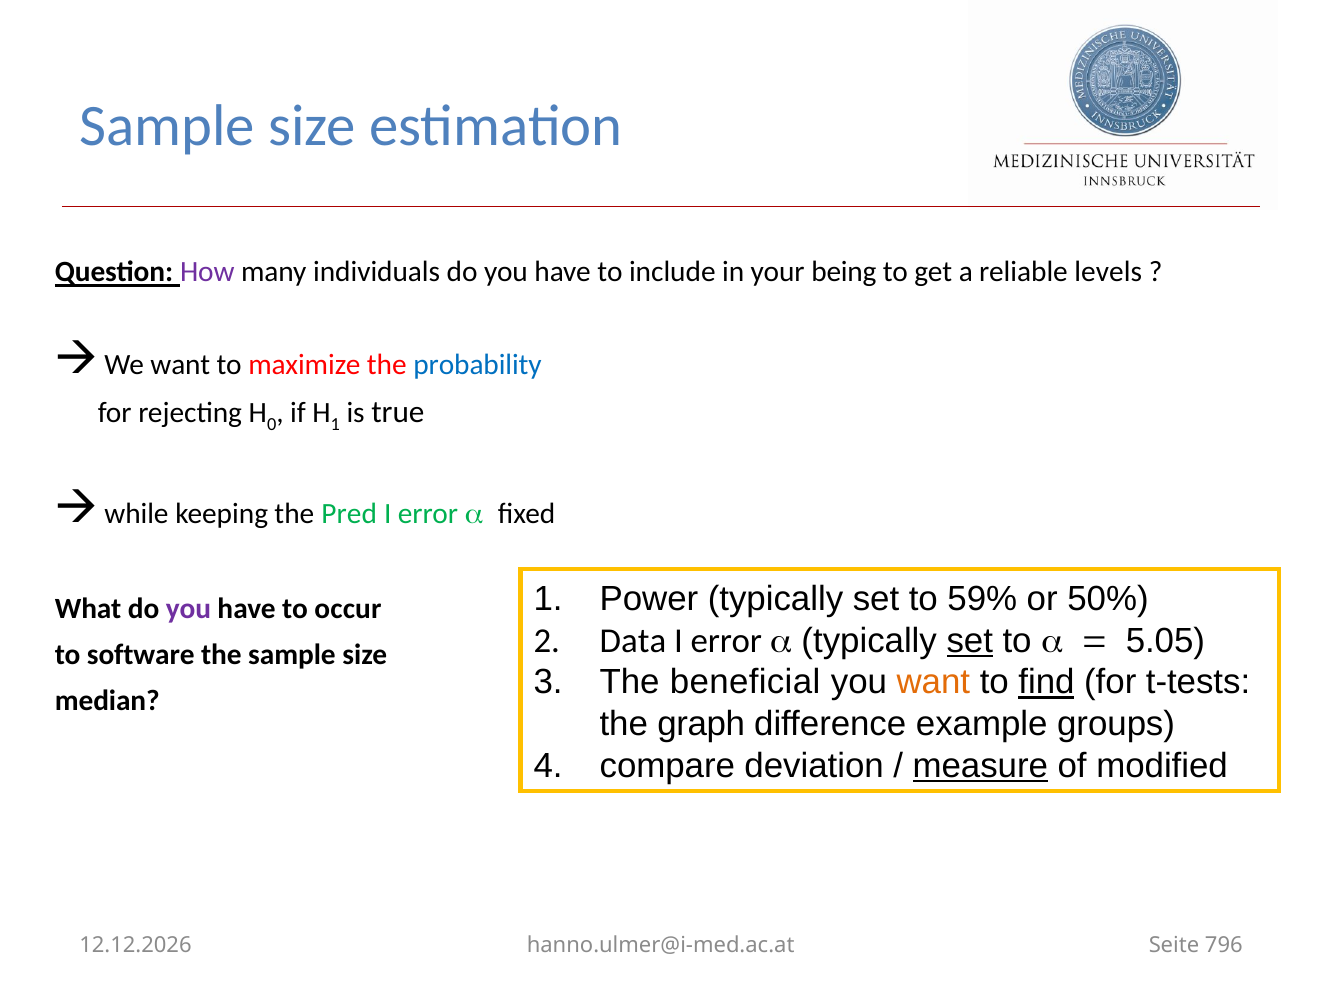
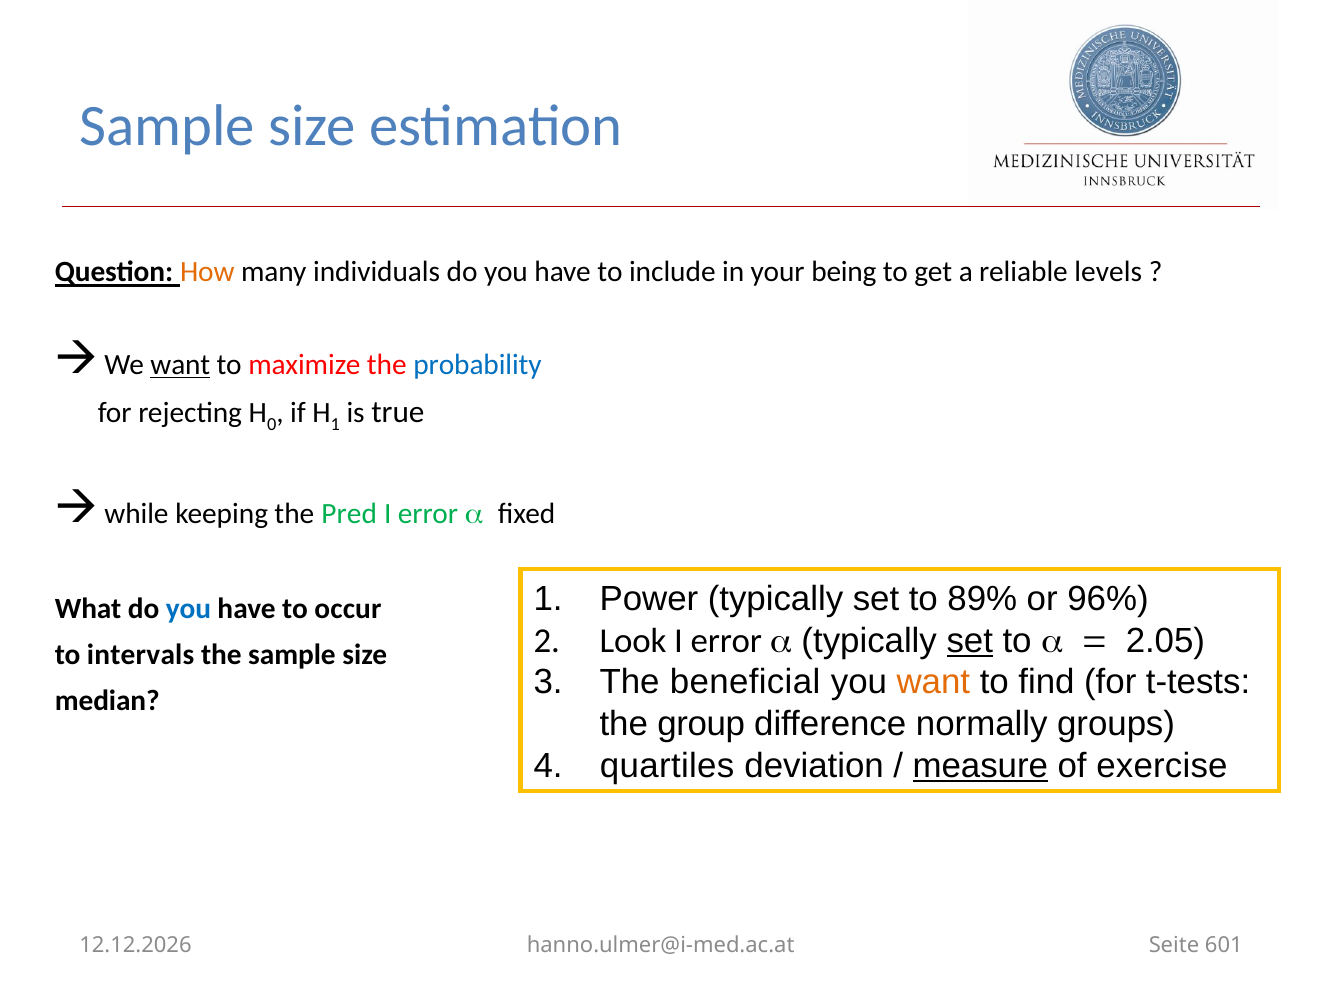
How colour: purple -> orange (207, 272)
want underline: none -> present (180, 365)
59%: 59% -> 89% (982, 598)
50%: 50% -> 96% (1108, 598)
you colour: purple -> blue (189, 608)
Data: Data -> Look (633, 640)
5.05: 5.05 -> 2.05 (1165, 640)
software: software -> intervals (141, 654)
find underline: present -> none (1046, 682)
graph: graph -> group (701, 724)
example: example -> normally (982, 724)
compare: compare -> quartiles (667, 766)
modified: modified -> exercise (1162, 766)
796: 796 -> 601 (1224, 945)
